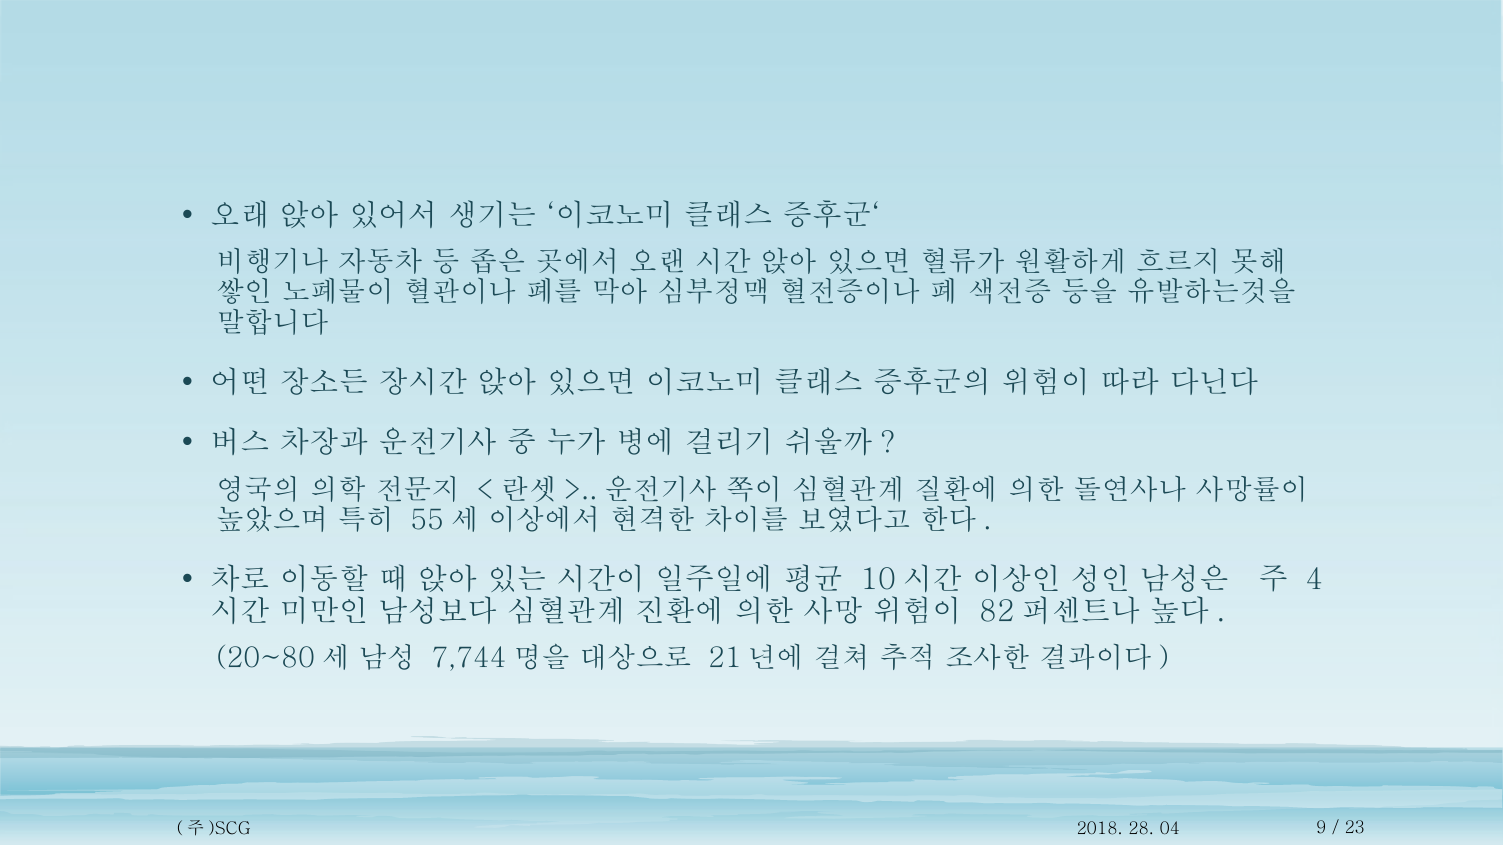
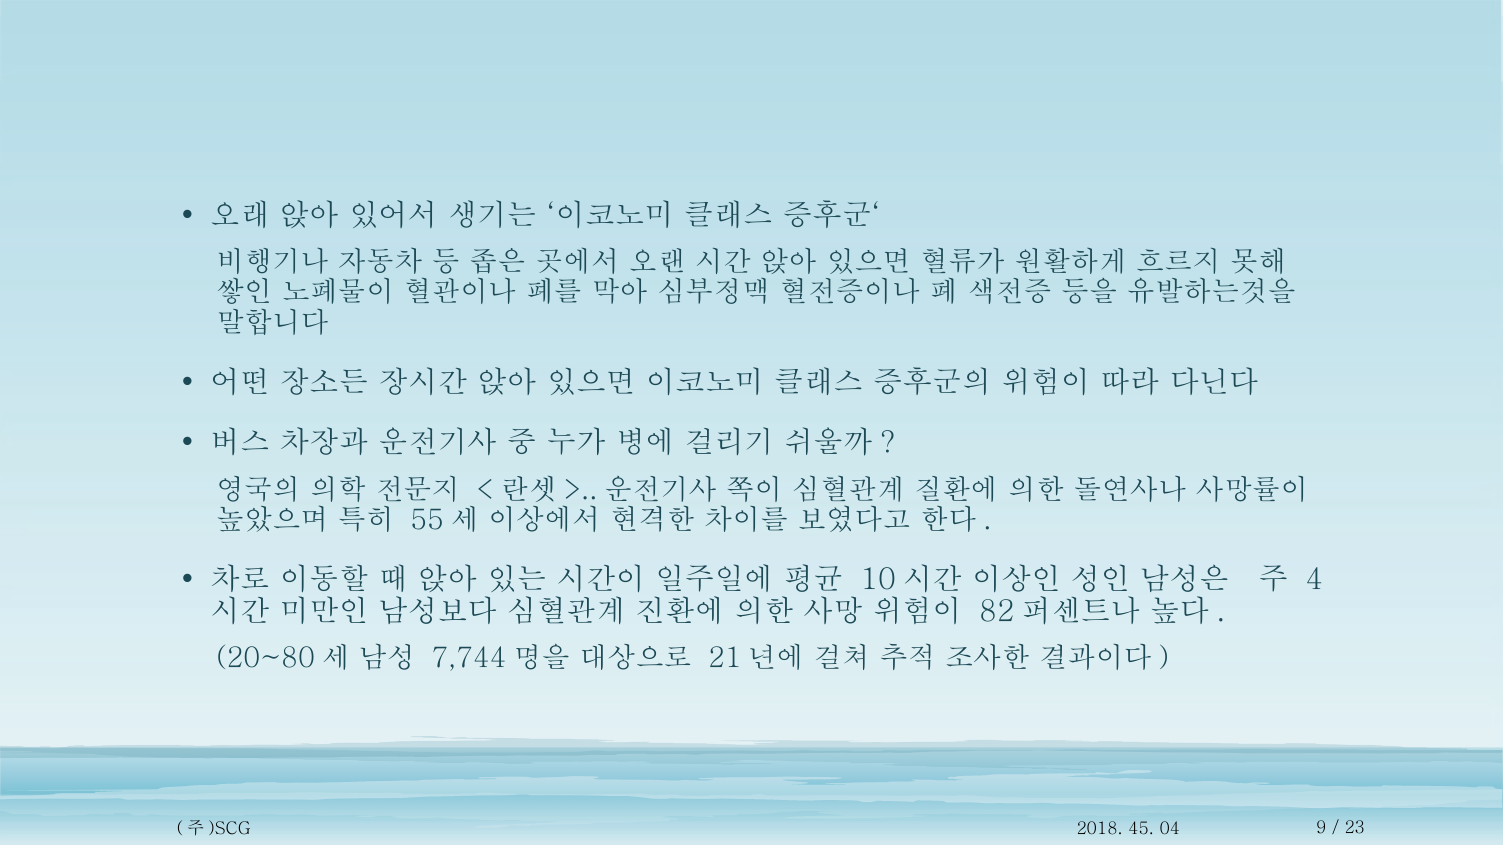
28: 28 -> 45 (1141, 830)
